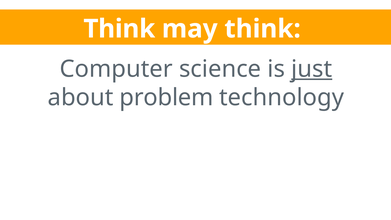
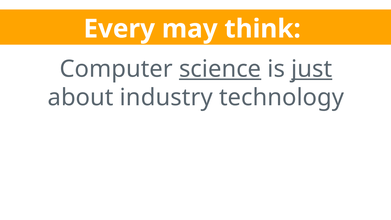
Think: Think -> Every (119, 29)
science underline: none -> present (220, 69)
problem: problem -> industry (166, 98)
